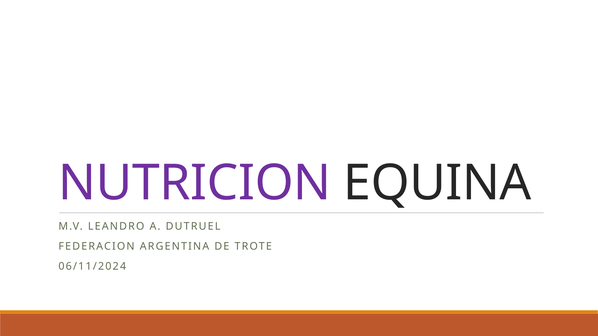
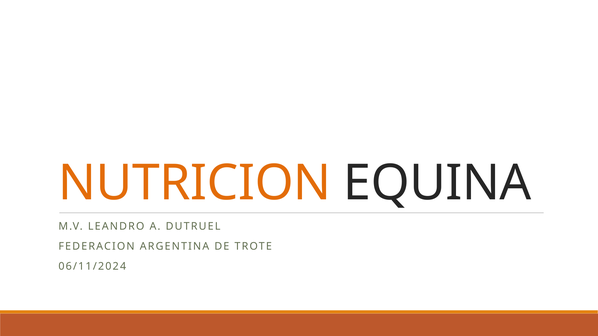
NUTRICION colour: purple -> orange (195, 183)
